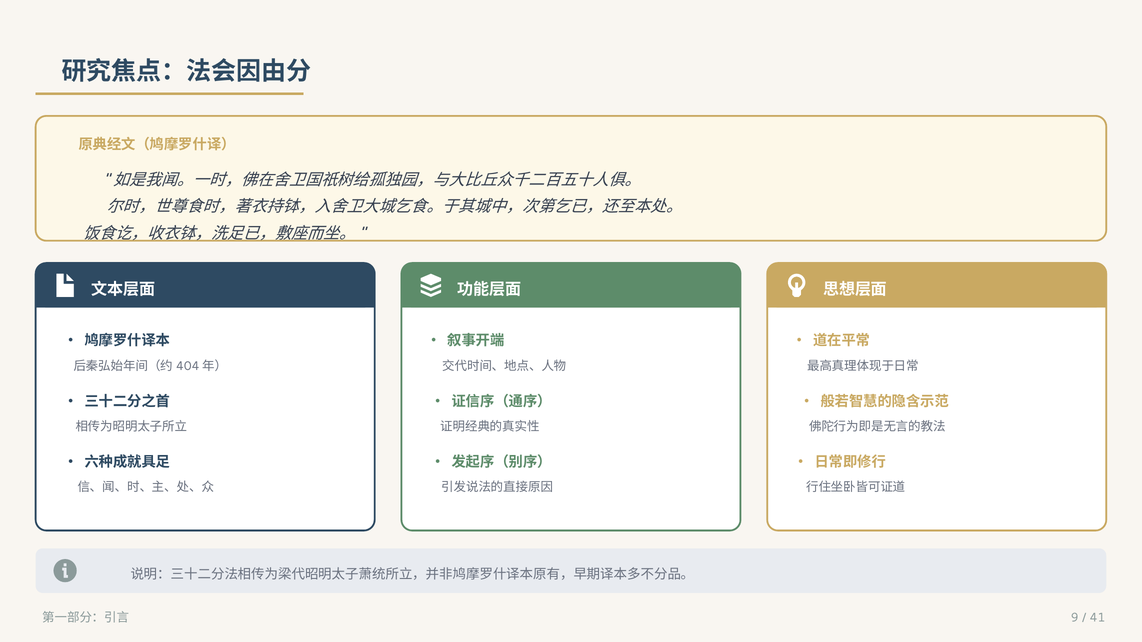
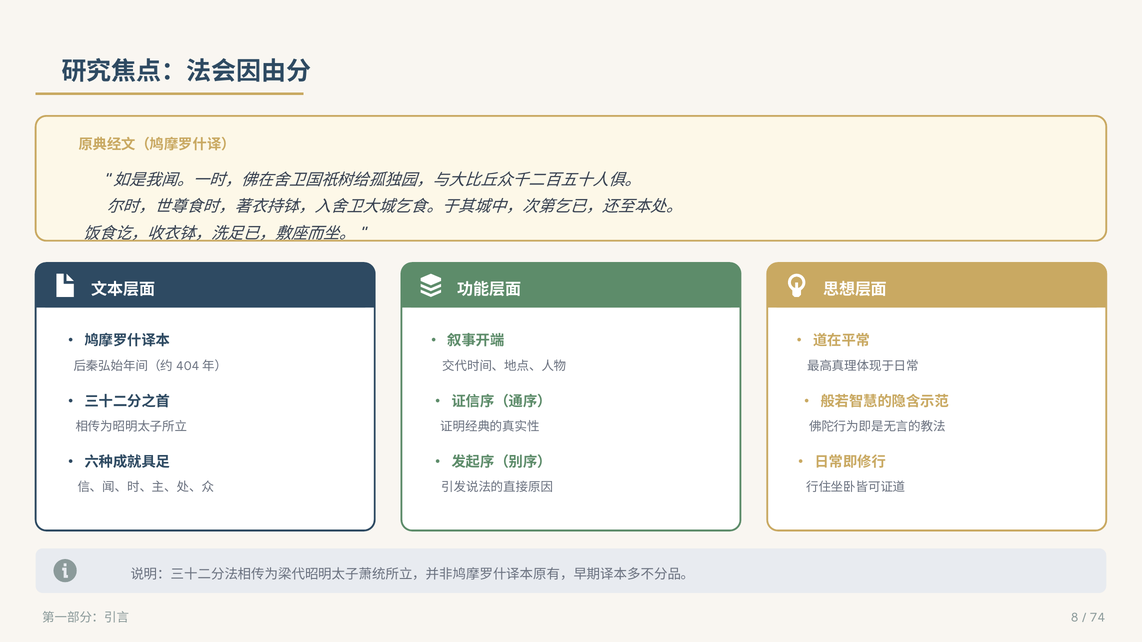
9: 9 -> 8 (1075, 618)
41: 41 -> 74 (1097, 618)
